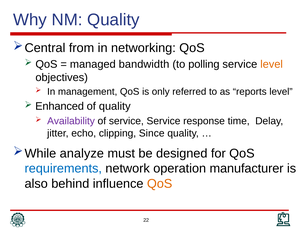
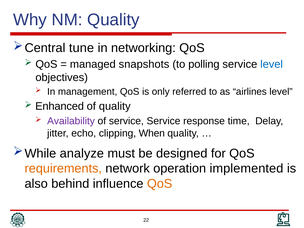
from: from -> tune (81, 48)
bandwidth: bandwidth -> snapshots (144, 64)
level colour: orange -> blue (272, 64)
reports: reports -> airlines (250, 92)
Since: Since -> When (152, 133)
requirements colour: blue -> orange (63, 169)
manufacturer: manufacturer -> implemented (246, 169)
